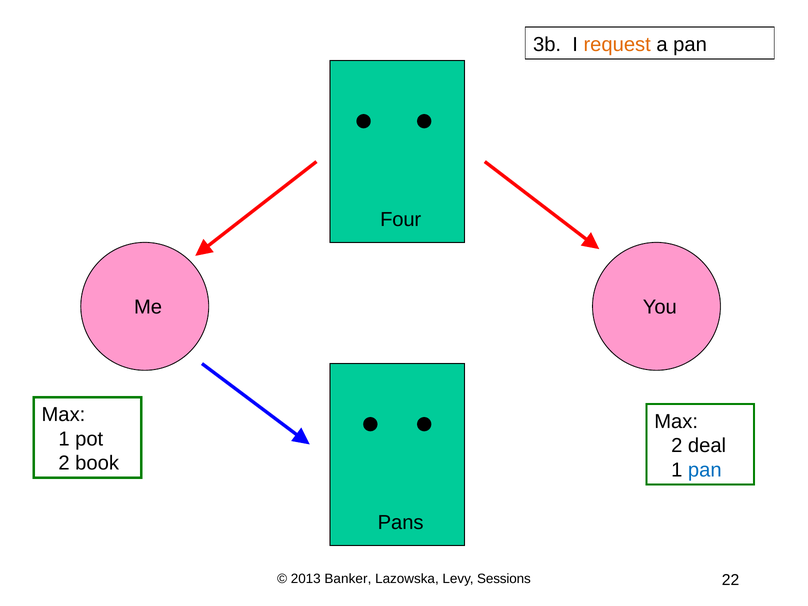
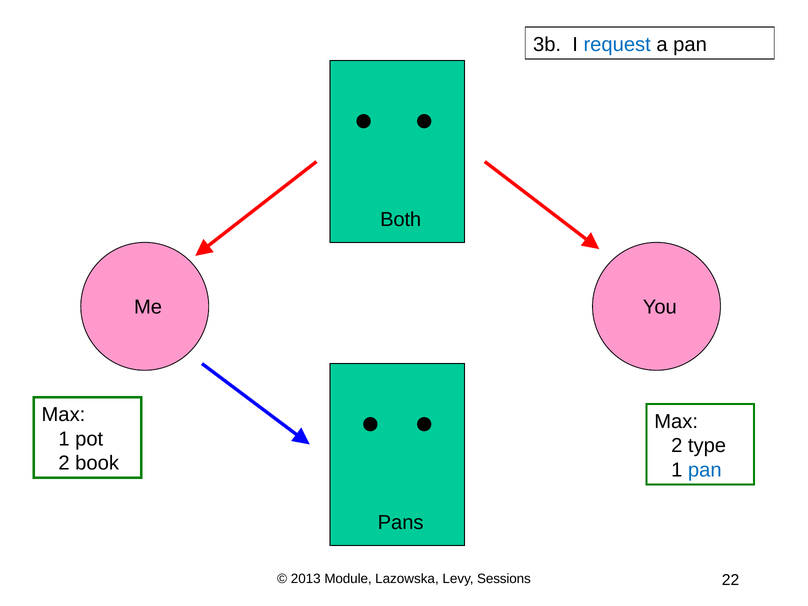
request colour: orange -> blue (617, 44)
Four: Four -> Both (401, 219)
deal: deal -> type (707, 446)
Banker: Banker -> Module (348, 579)
